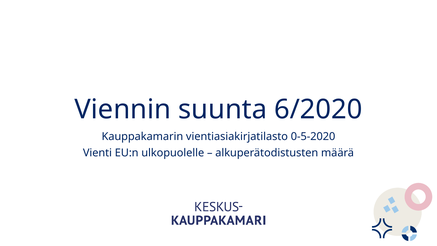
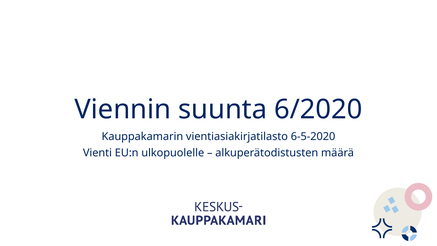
0-5-2020: 0-5-2020 -> 6-5-2020 (313, 137)
